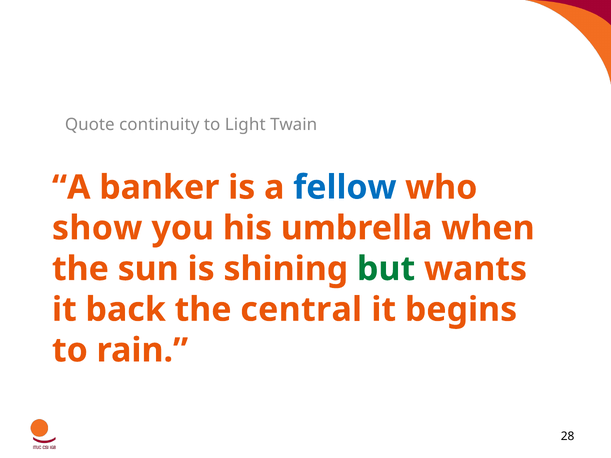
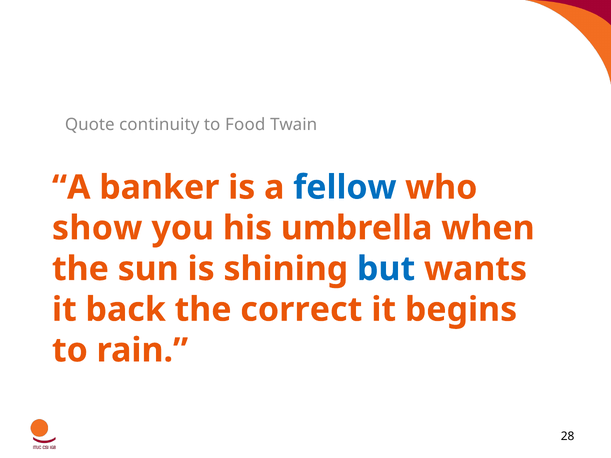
Light: Light -> Food (245, 125)
but colour: green -> blue (386, 269)
central: central -> correct (301, 310)
